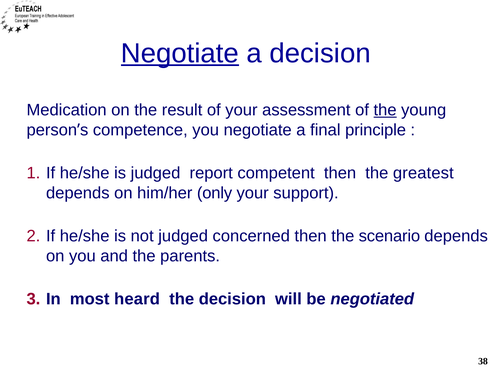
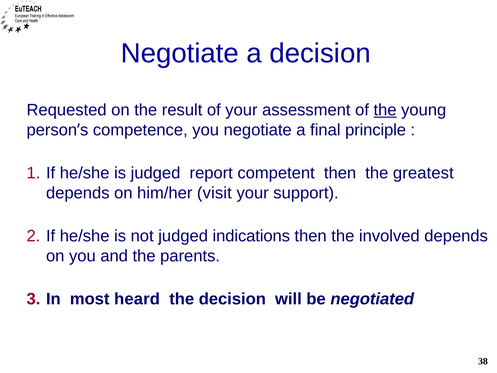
Negotiate underline: present -> none (180, 53)
Medication: Medication -> Requested (67, 110)
only: only -> visit (214, 193)
concerned: concerned -> indications (251, 236)
scenario: scenario -> involved (389, 236)
